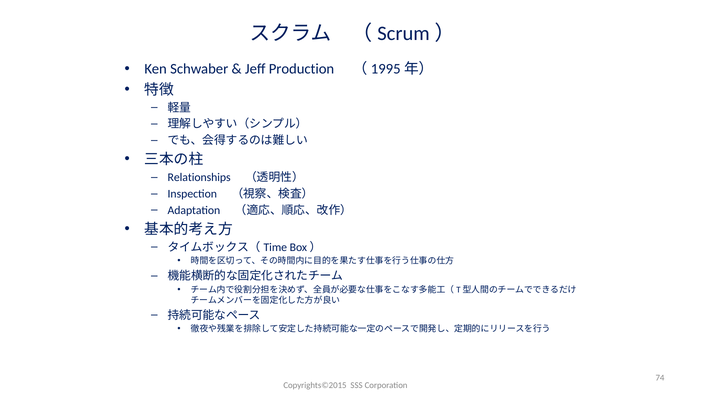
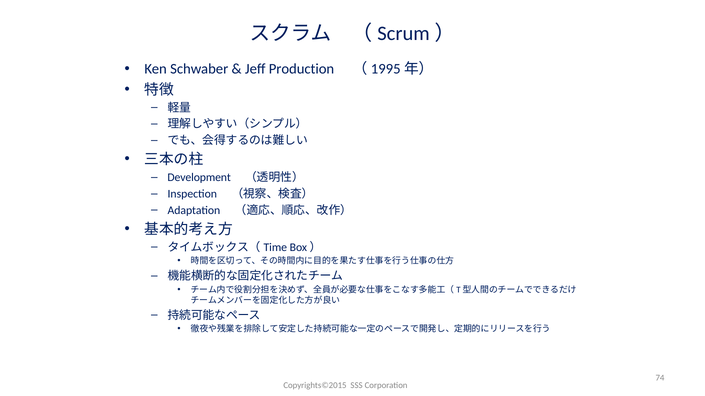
Relationships: Relationships -> Development (199, 178)
